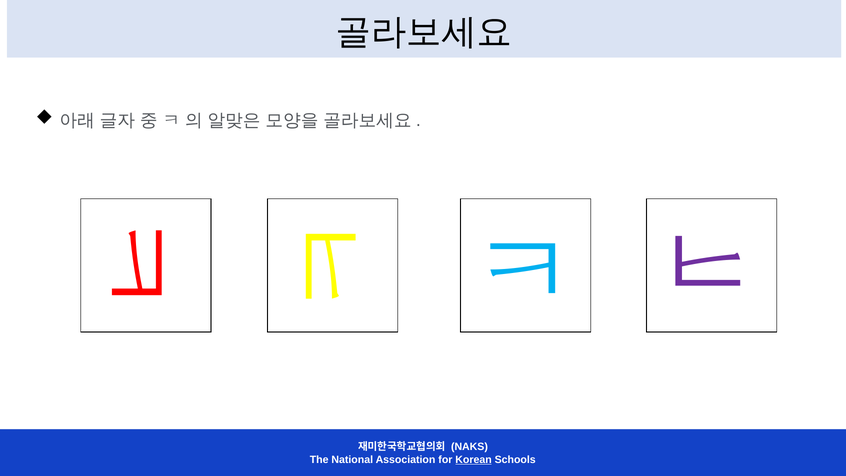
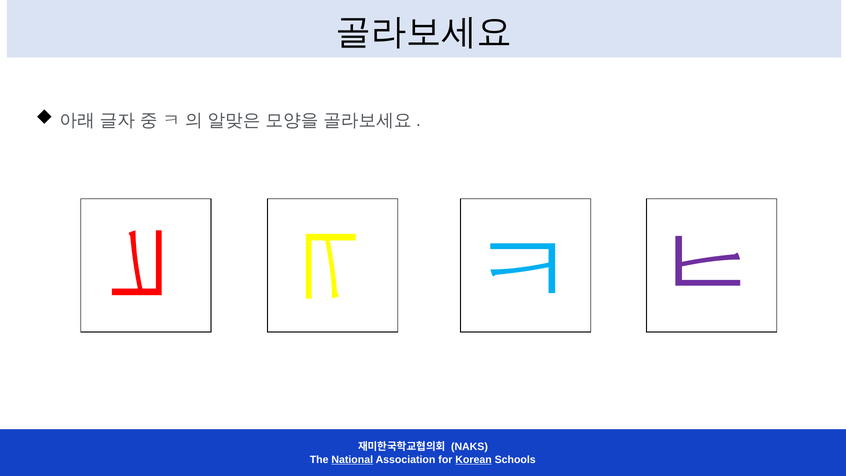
National underline: none -> present (352, 460)
